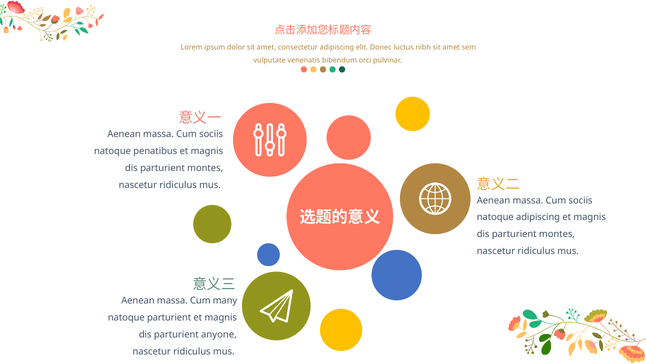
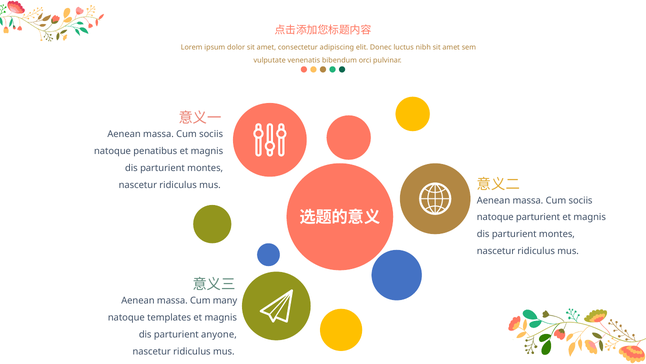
natoque adipiscing: adipiscing -> parturient (538, 217)
natoque parturient: parturient -> templates (169, 317)
